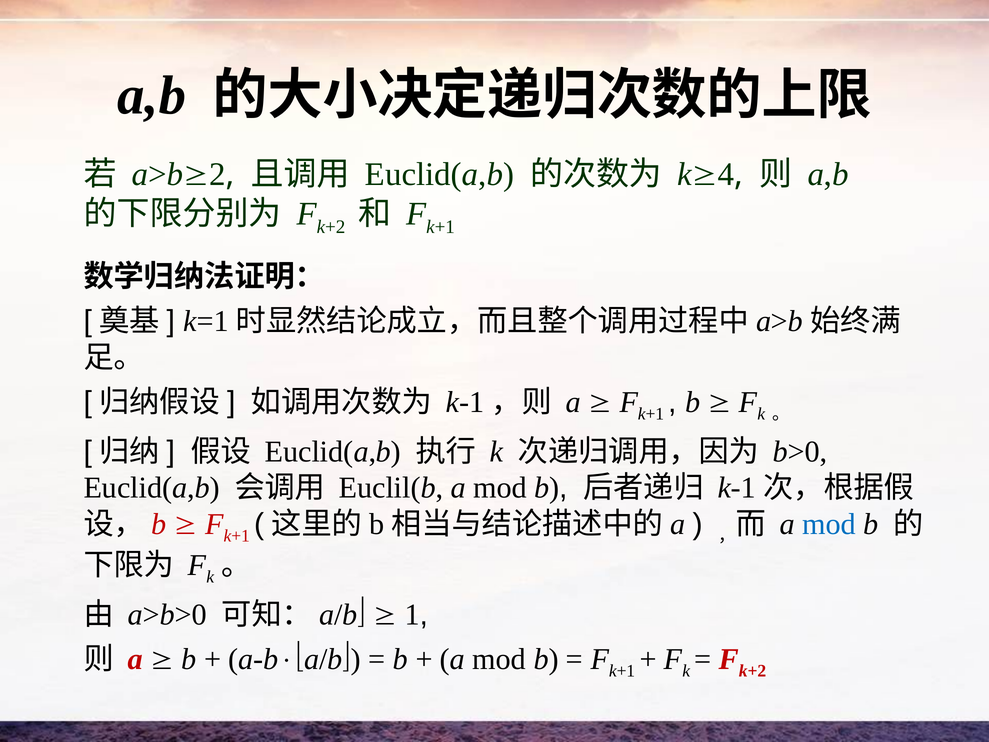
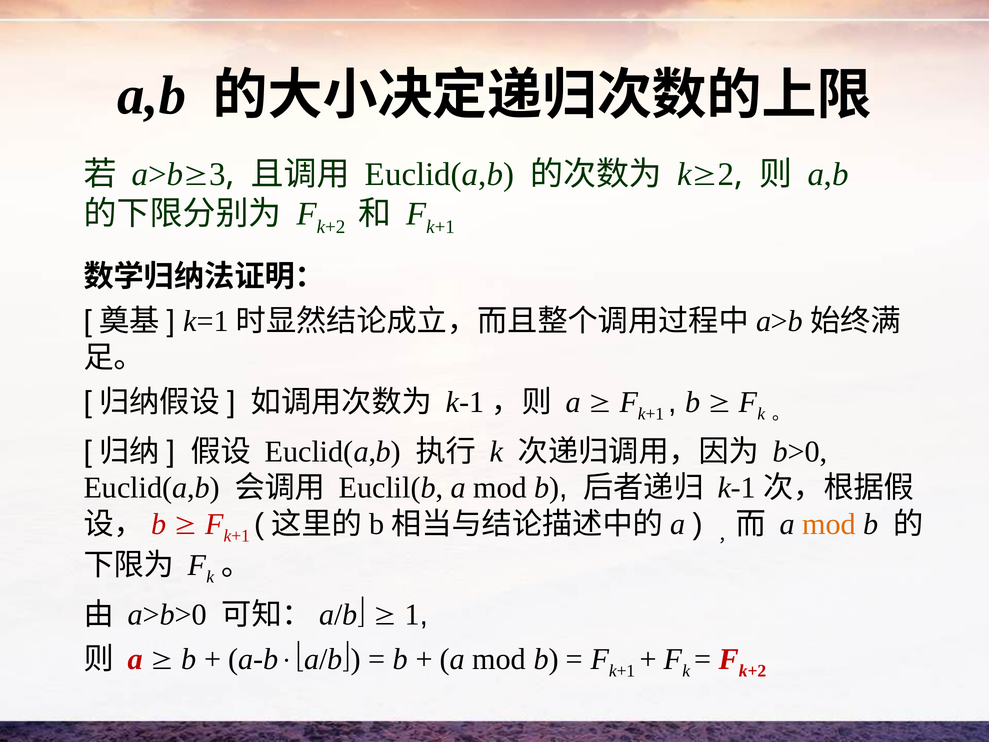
2: 2 -> 3 (217, 174)
4: 4 -> 2 (726, 174)
mod colour: blue -> orange (829, 524)
